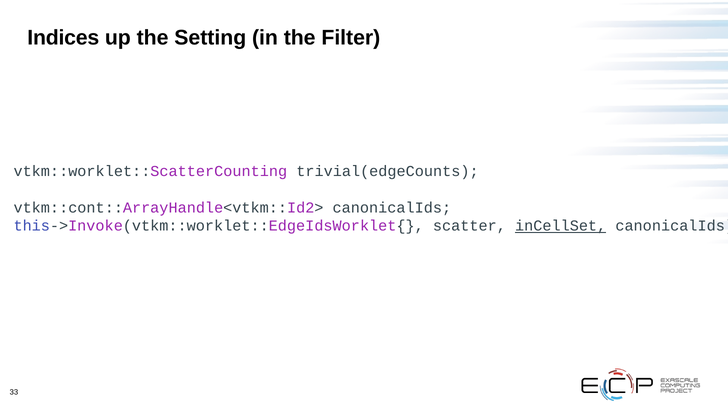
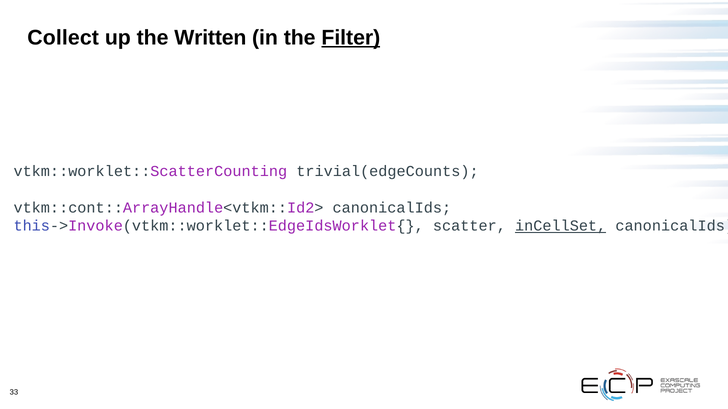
Indices: Indices -> Collect (63, 38)
Setting: Setting -> Written (210, 38)
Filter underline: none -> present (351, 38)
